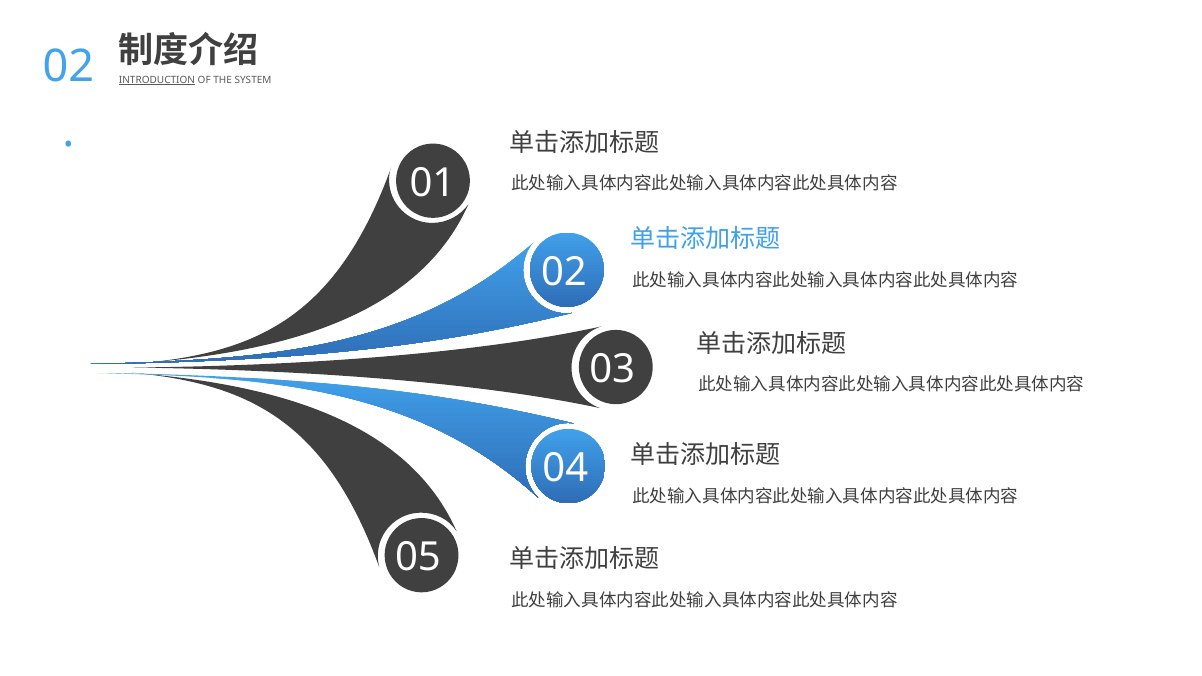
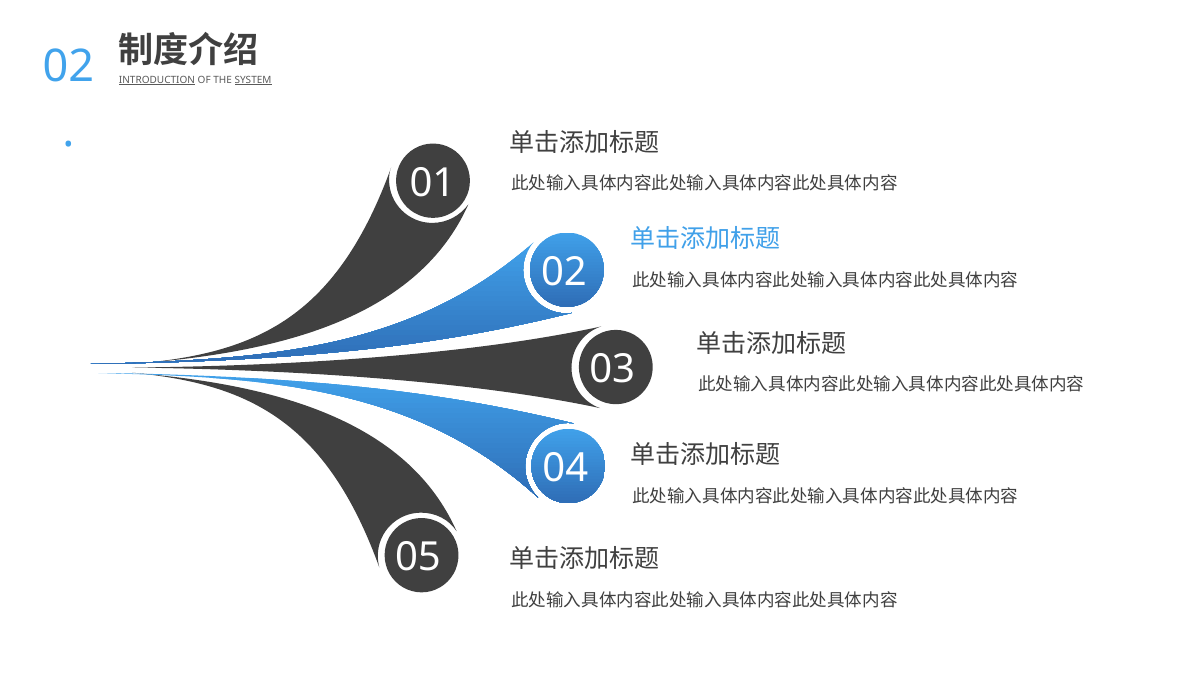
SYSTEM underline: none -> present (253, 80)
